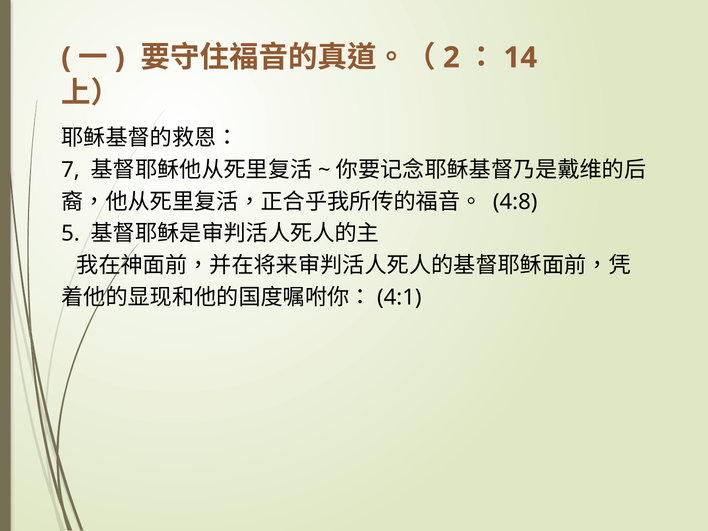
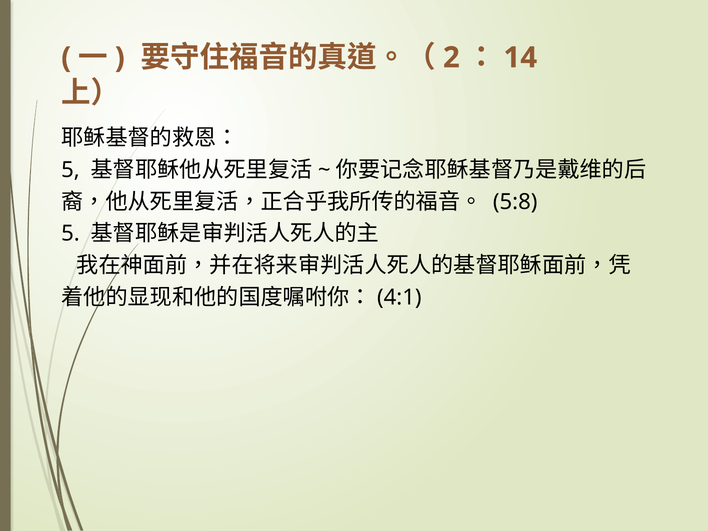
7: 7 -> 5 (70, 170)
4:8: 4:8 -> 5:8 (515, 202)
